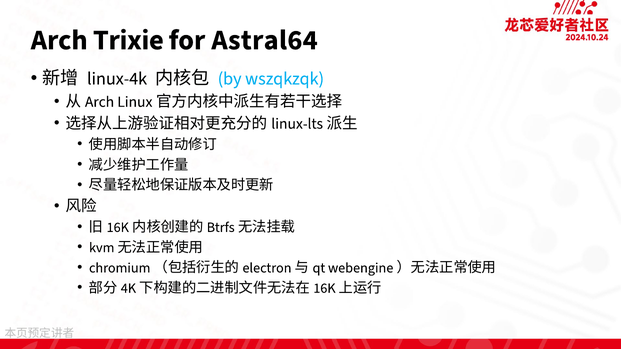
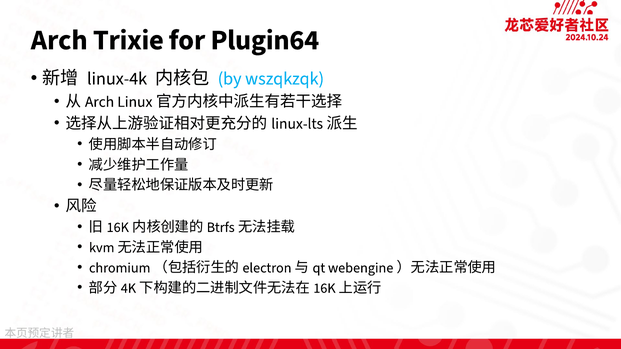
Astral64: Astral64 -> Plugin64 (265, 40)
